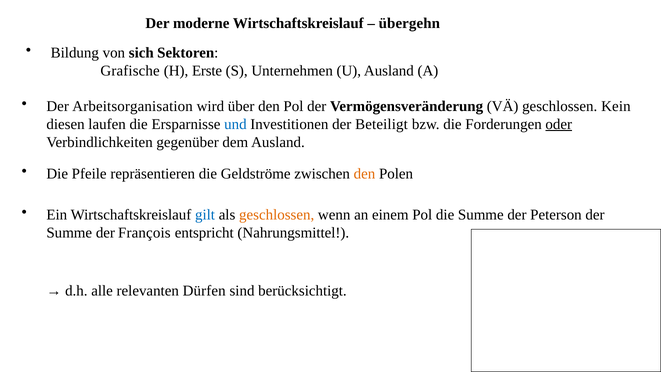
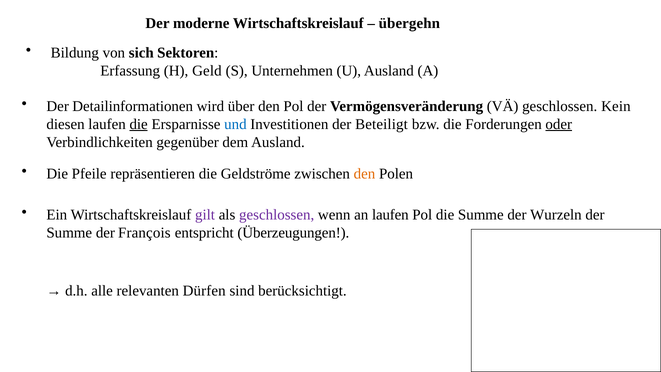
Grafische: Grafische -> Erfassung (130, 71)
Erste: Erste -> Geld (207, 71)
Arbeitsorganisation: Arbeitsorganisation -> Detailinformationen (133, 106)
die underline: none -> present (139, 124)
gilt colour: blue -> purple (205, 215)
geschlossen colour: orange -> purple (277, 215)
an einem: einem -> laufen (390, 215)
Peterson: Peterson -> Wurzeln (556, 215)
Nahrungsmittel: Nahrungsmittel -> Überzeugungen (293, 232)
